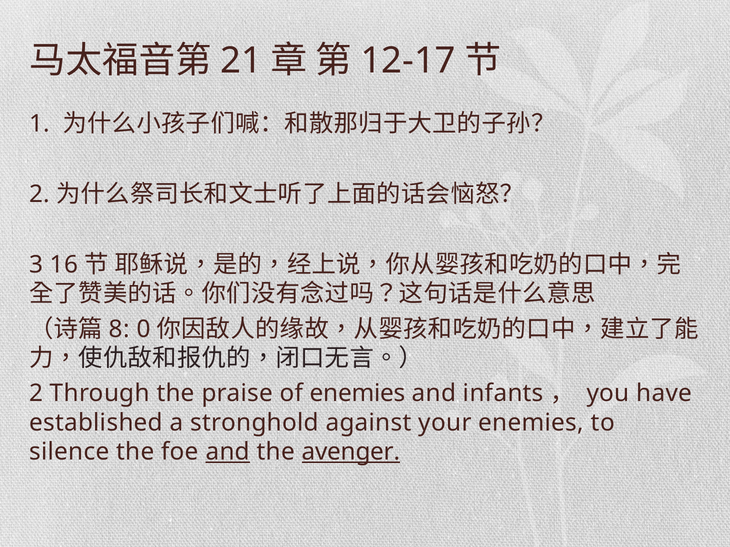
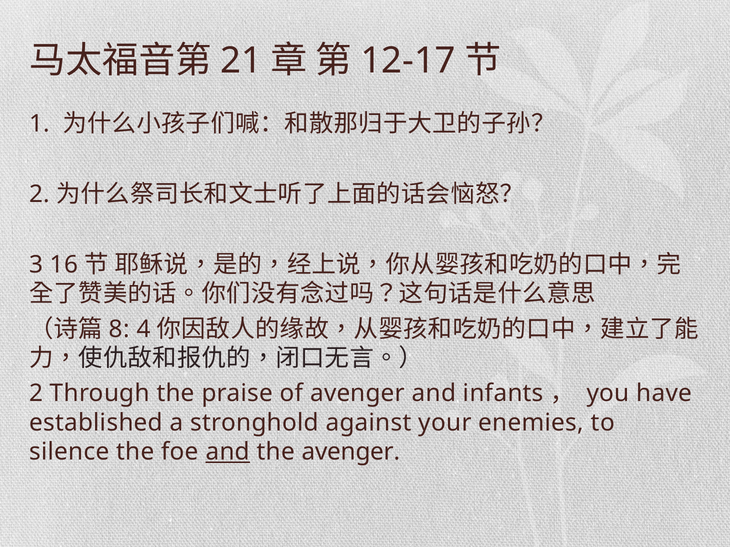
0: 0 -> 4 (144, 329)
of enemies: enemies -> avenger (358, 394)
avenger underline: present -> none (351, 452)
